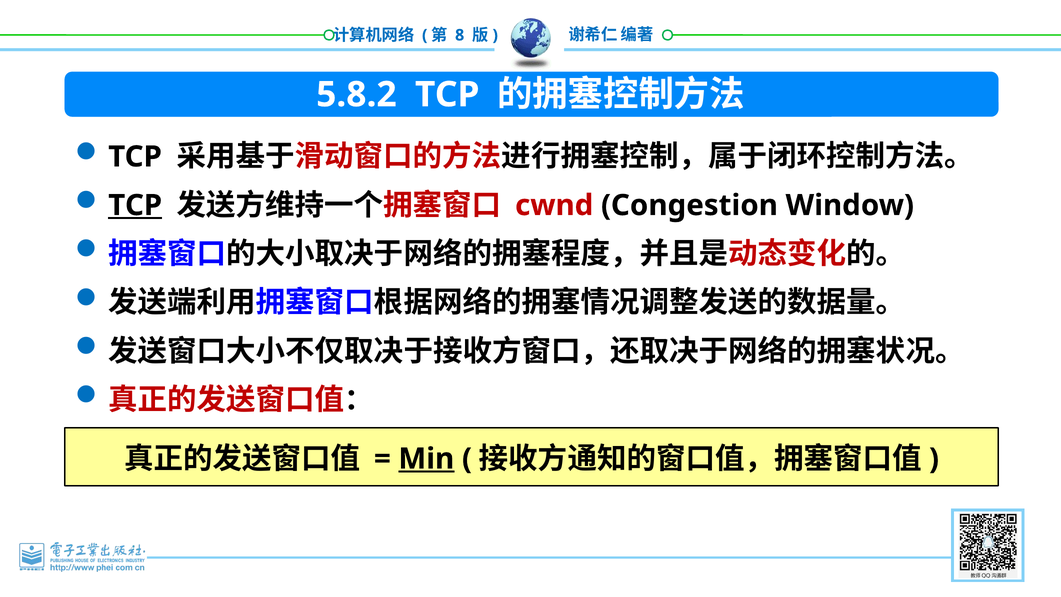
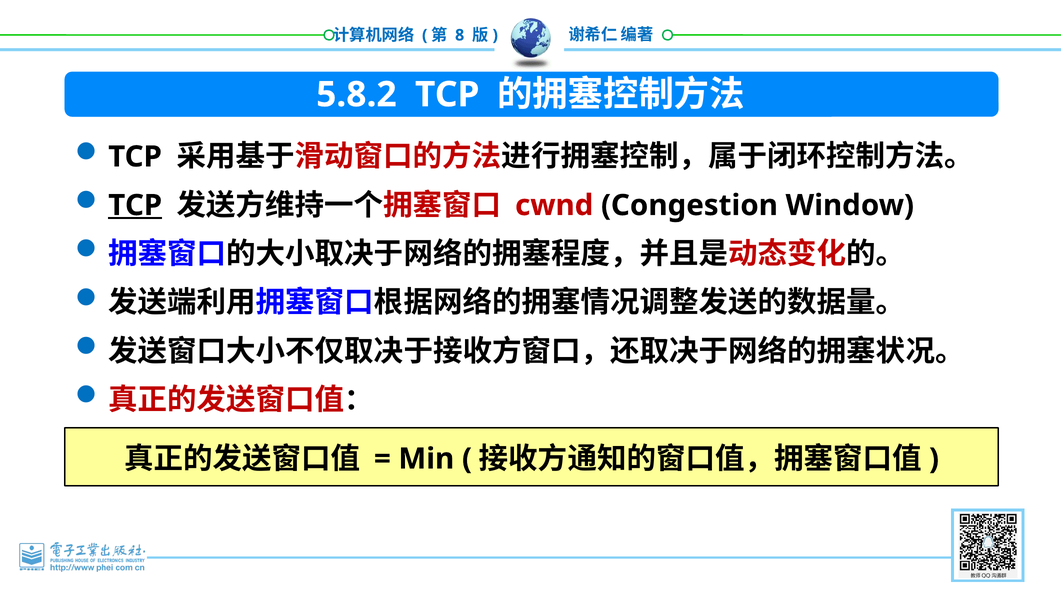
Min underline: present -> none (426, 459)
